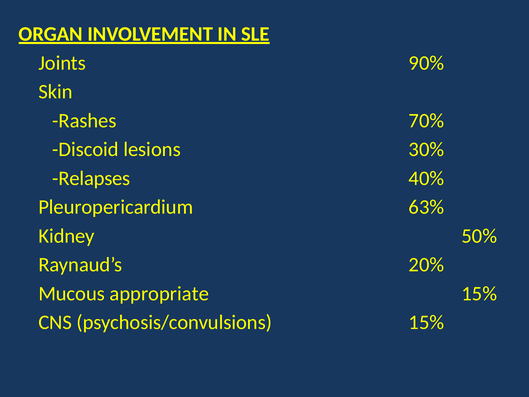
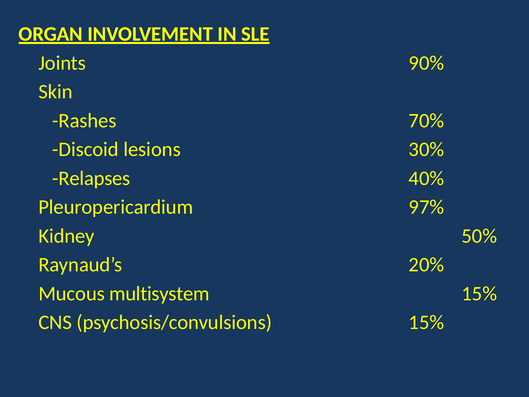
63%: 63% -> 97% (426, 207)
appropriate: appropriate -> multisystem (159, 293)
